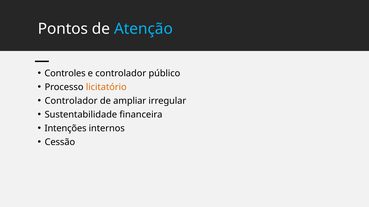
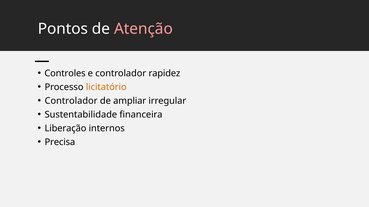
Atenção colour: light blue -> pink (143, 29)
público: público -> rapidez (164, 73)
Intenções: Intenções -> Liberação (66, 129)
Cessão: Cessão -> Precisa (60, 142)
